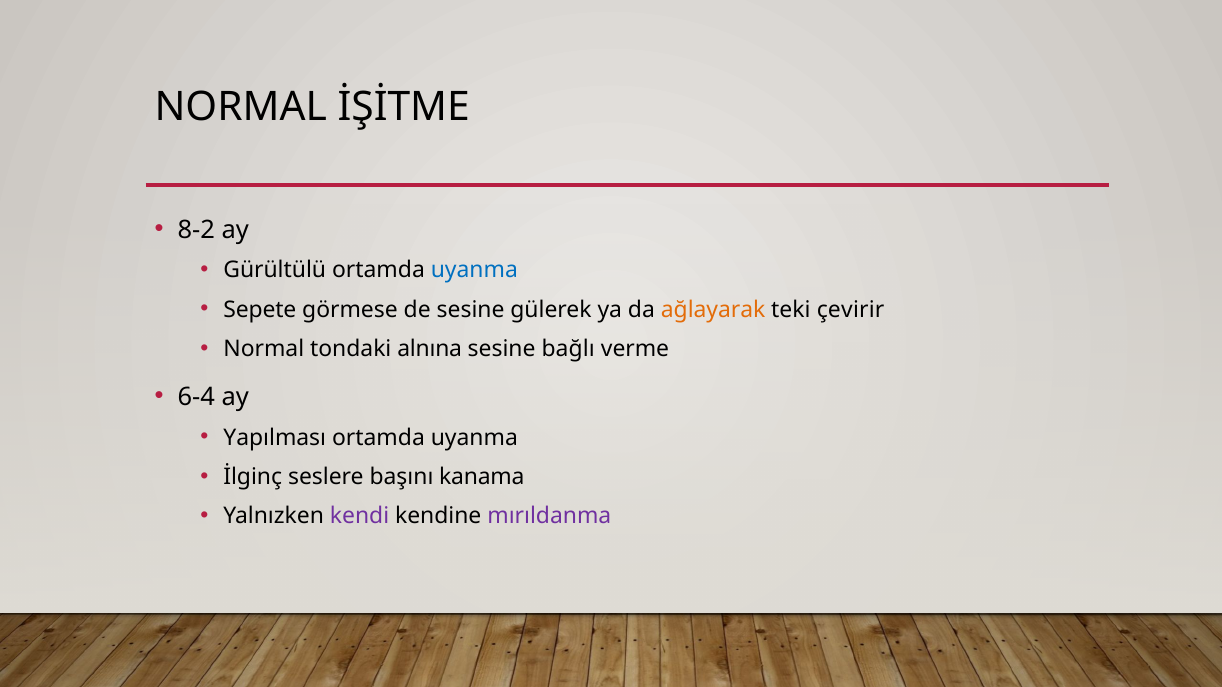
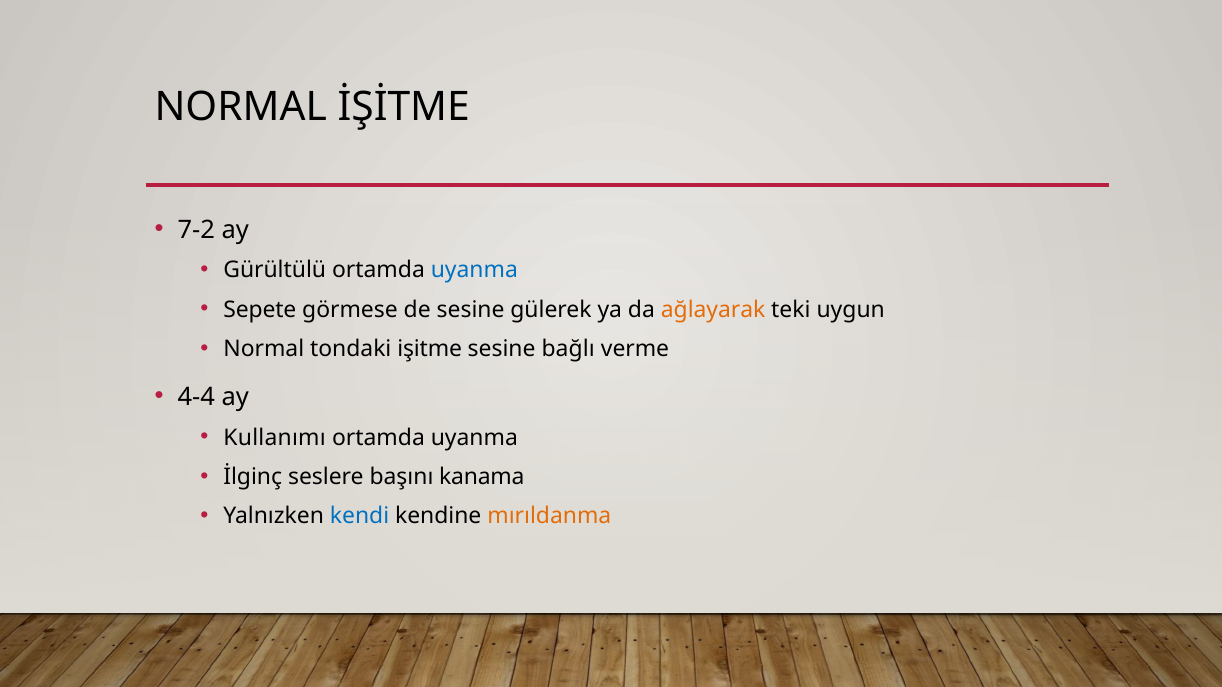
8-2: 8-2 -> 7-2 (196, 230)
çevirir: çevirir -> uygun (851, 310)
alnına: alnına -> işitme (430, 349)
6-4: 6-4 -> 4-4 (196, 397)
Yapılması: Yapılması -> Kullanımı (275, 438)
kendi colour: purple -> blue (360, 516)
mırıldanma colour: purple -> orange (549, 516)
